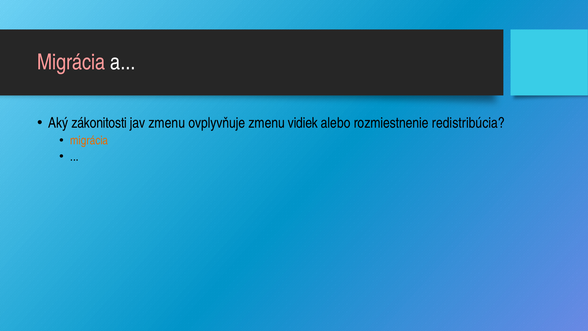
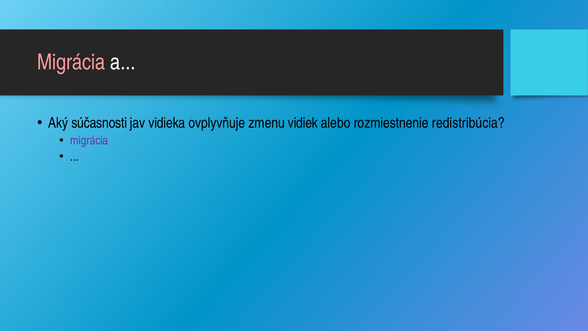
zákonitosti: zákonitosti -> súčasnosti (99, 123)
jav zmenu: zmenu -> vidieka (167, 123)
migrácia colour: orange -> purple (89, 140)
